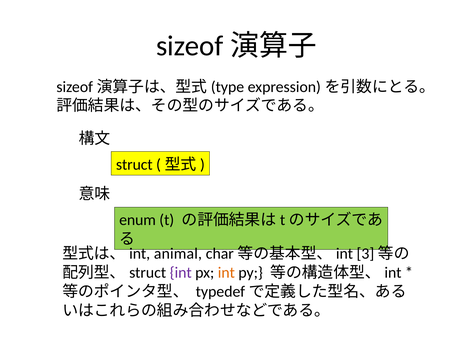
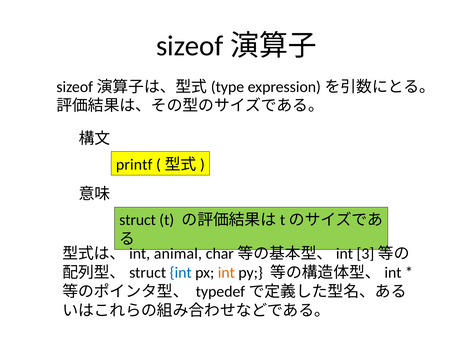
struct: struct -> printf (134, 164)
enum: enum -> struct (138, 220)
int colour: purple -> blue (181, 272)
